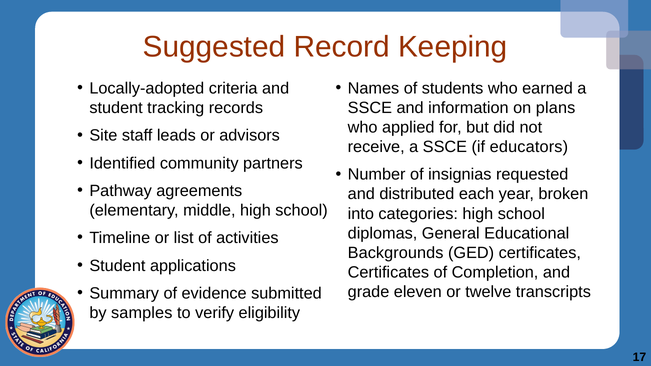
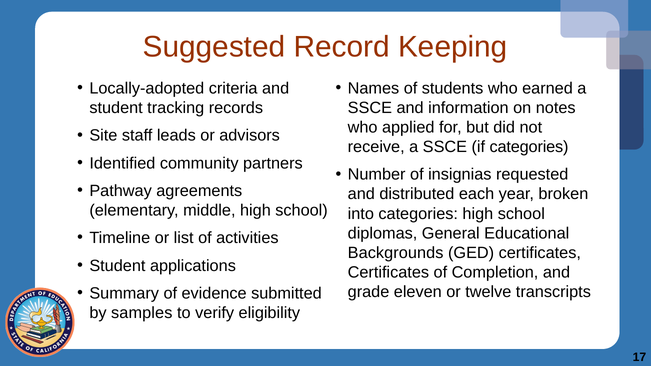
plans: plans -> notes (556, 108)
if educators: educators -> categories (529, 147)
